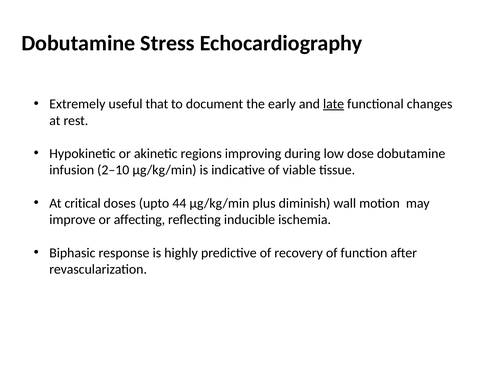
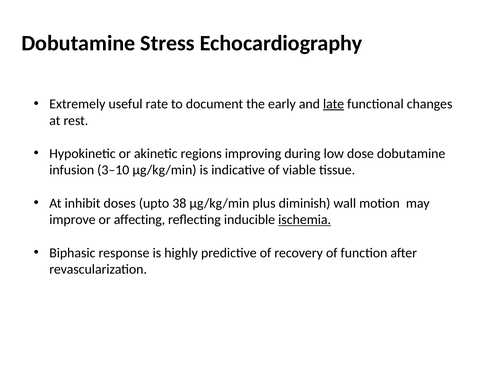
that: that -> rate (157, 104)
2–10: 2–10 -> 3–10 (113, 170)
critical: critical -> inhibit (83, 203)
44: 44 -> 38 (179, 203)
ischemia underline: none -> present (305, 220)
